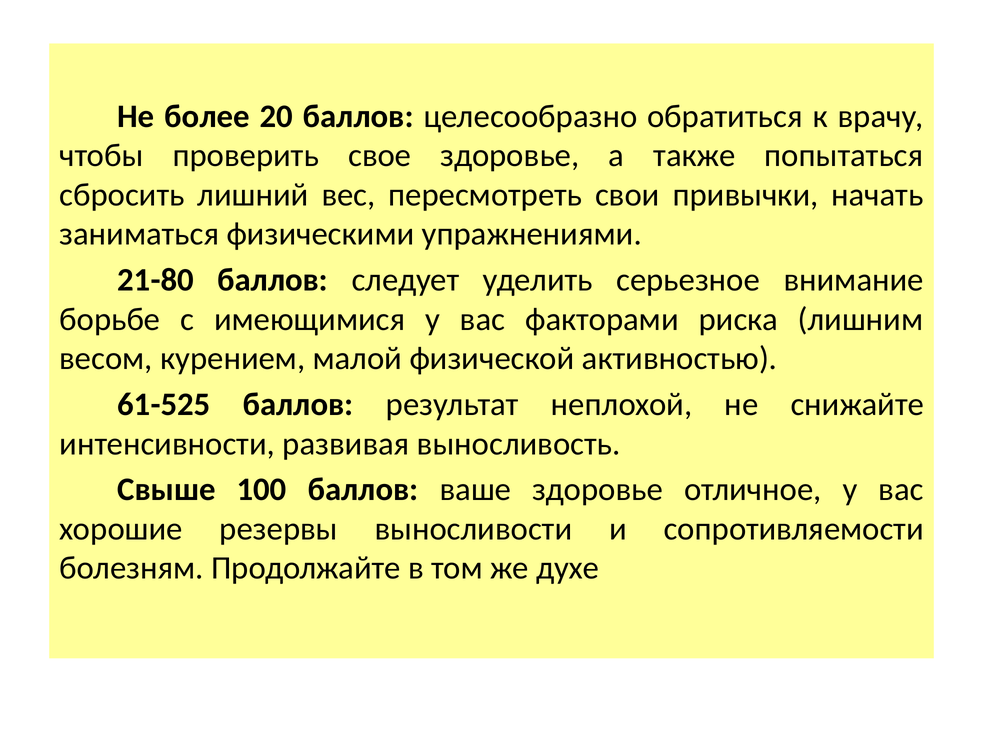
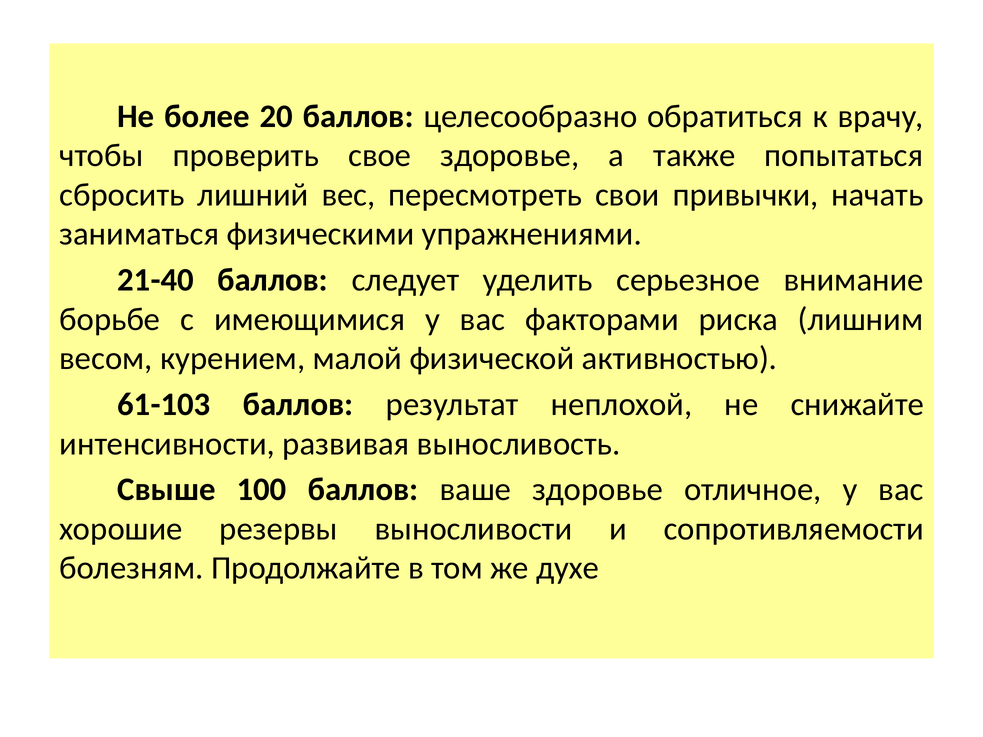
21-80: 21-80 -> 21-40 (156, 280)
61-525: 61-525 -> 61-103 (164, 405)
